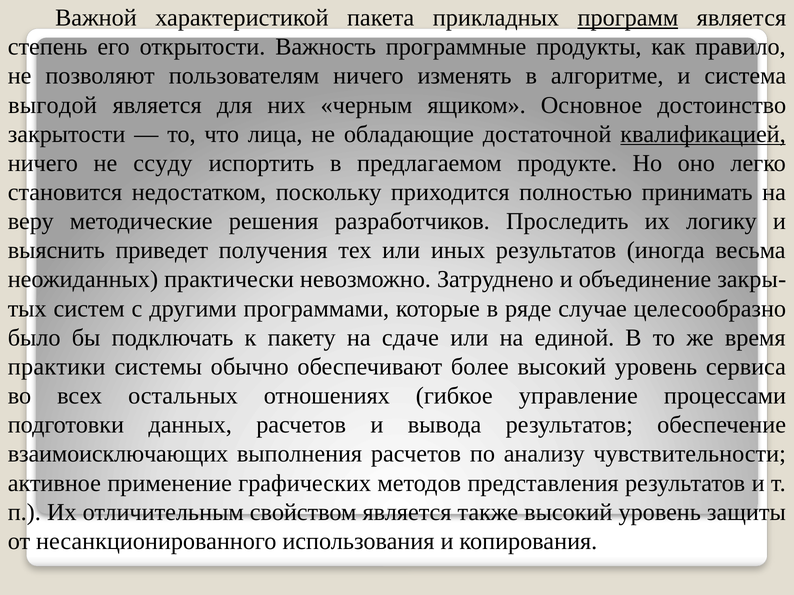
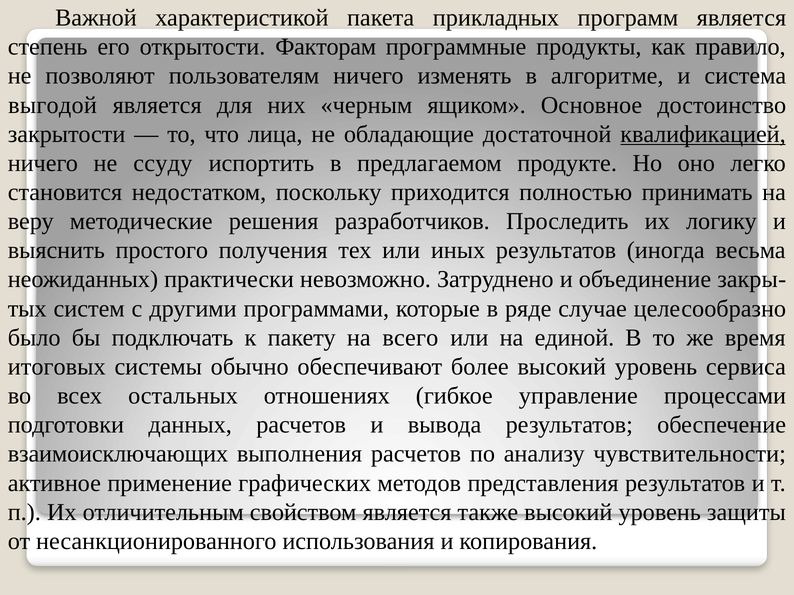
программ underline: present -> none (628, 18)
Важность: Важность -> Факторам (326, 47)
приведет: приведет -> простого (162, 251)
сдаче: сдаче -> всего (410, 338)
практики: практики -> итоговых (57, 367)
